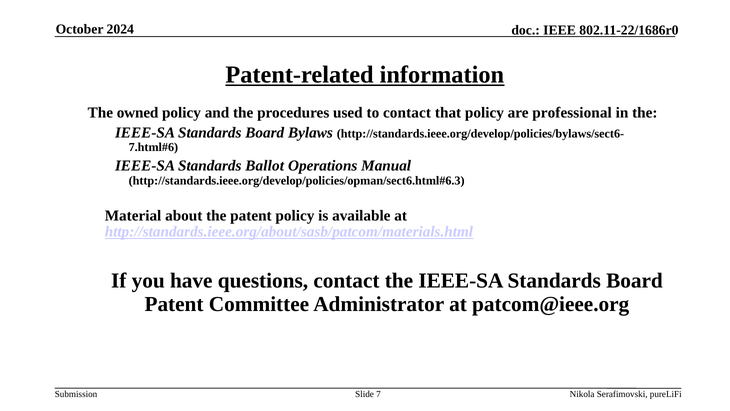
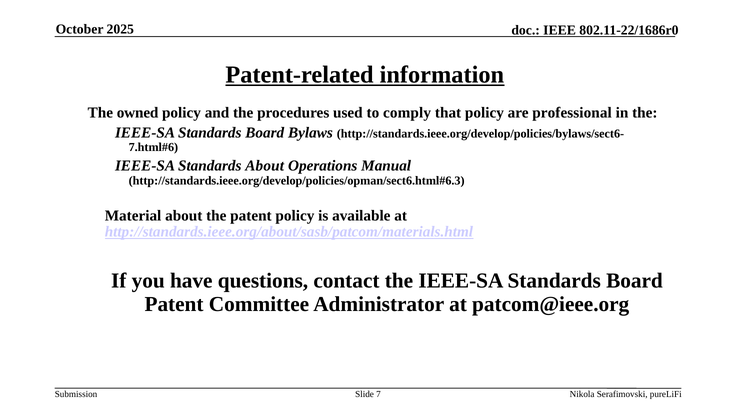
2024: 2024 -> 2025 (120, 29)
to contact: contact -> comply (407, 113)
Standards Ballot: Ballot -> About (265, 166)
